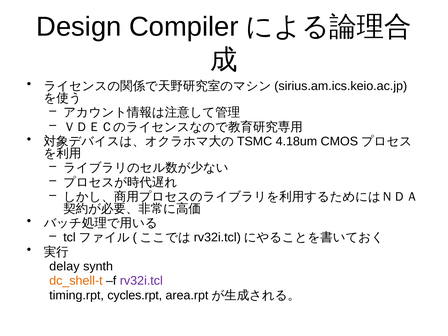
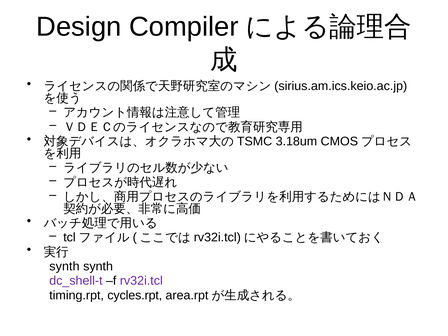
4.18um: 4.18um -> 3.18um (296, 141)
delay: delay -> synth (64, 266)
dc_shell-t colour: orange -> purple (76, 281)
